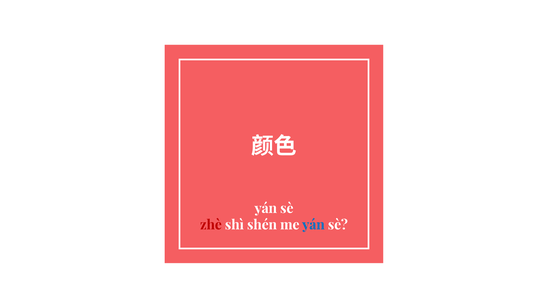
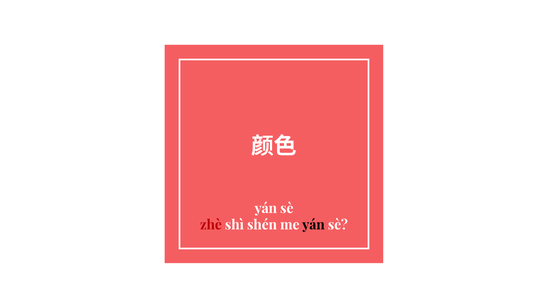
yán colour: blue -> black (313, 225)
